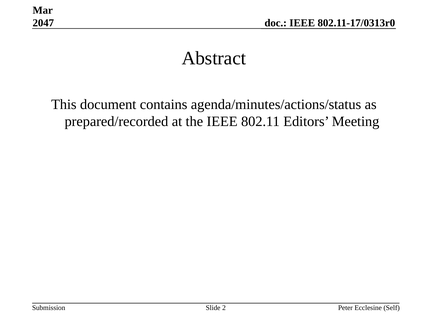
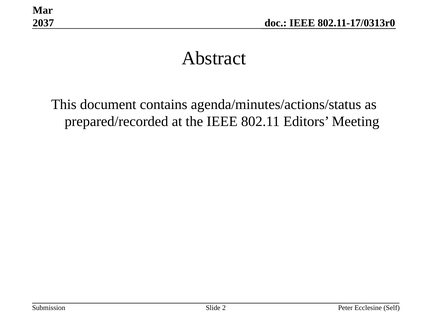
2047: 2047 -> 2037 (43, 23)
